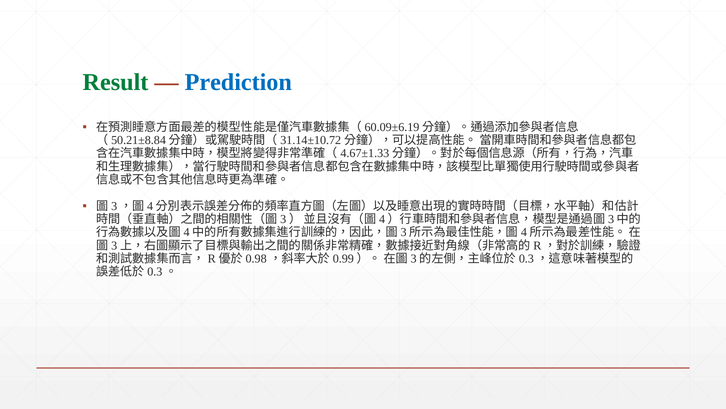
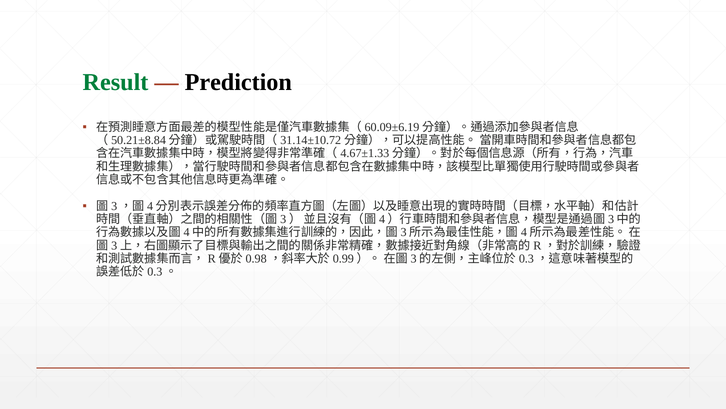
Prediction colour: blue -> black (238, 82)
